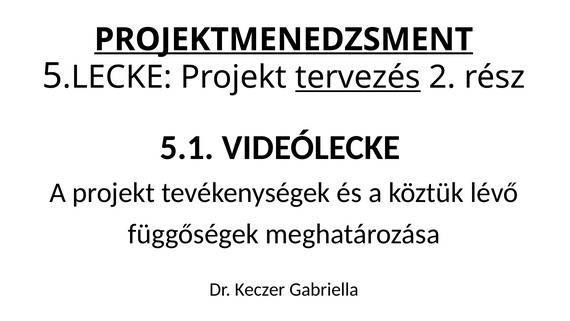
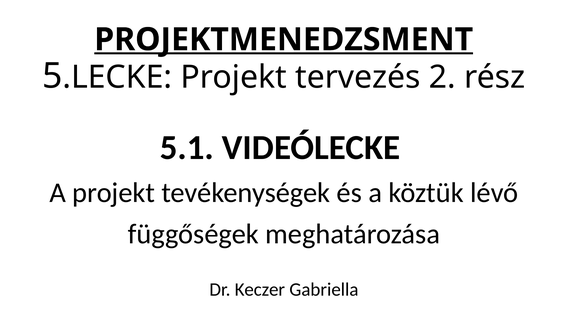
tervezés underline: present -> none (358, 77)
